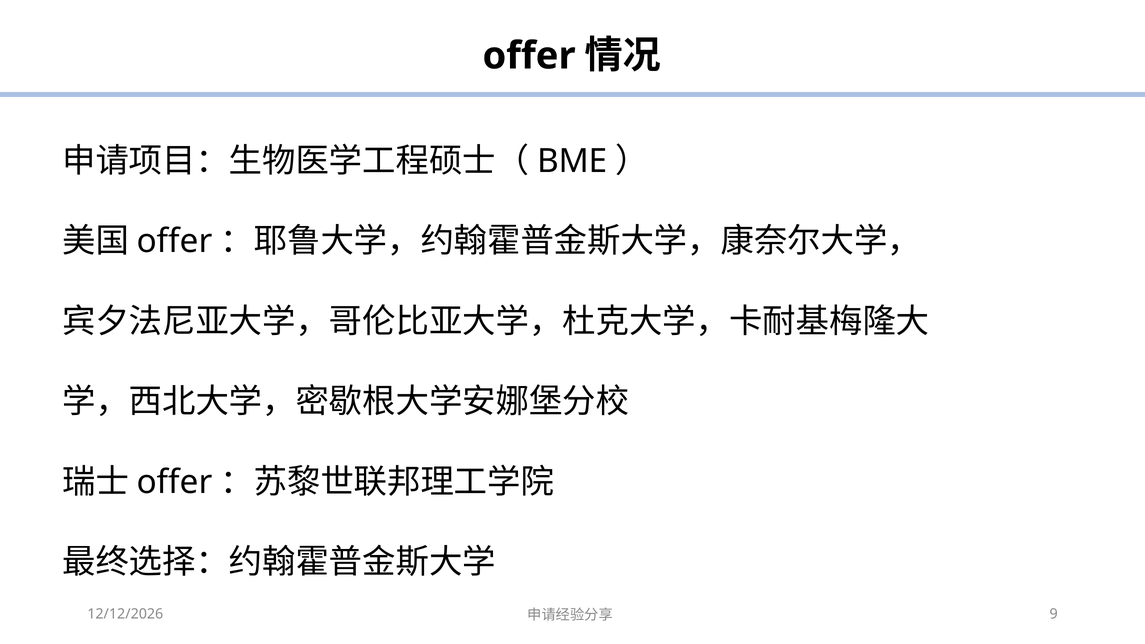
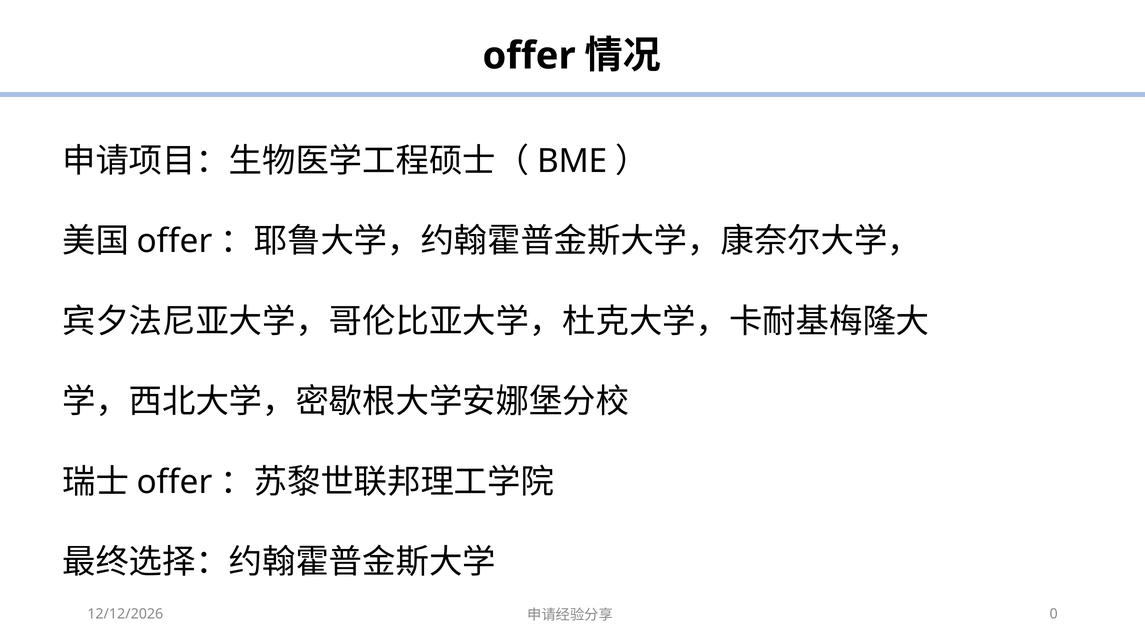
9: 9 -> 0 (1054, 614)
